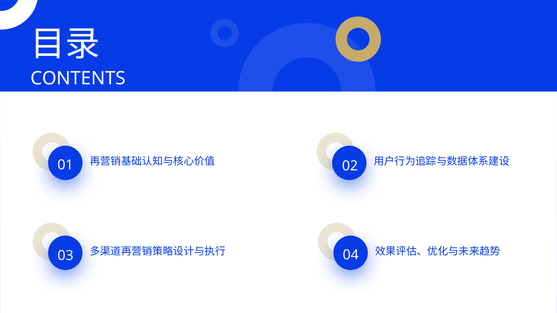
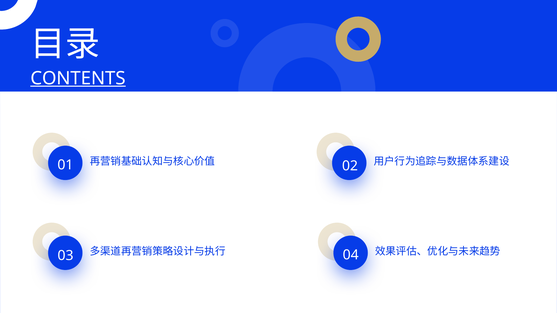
CONTENTS underline: none -> present (78, 78)
